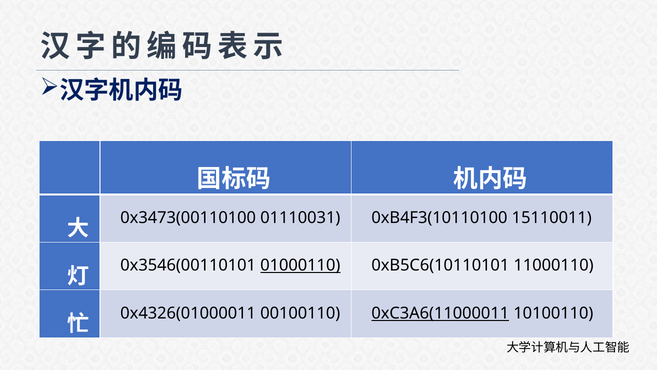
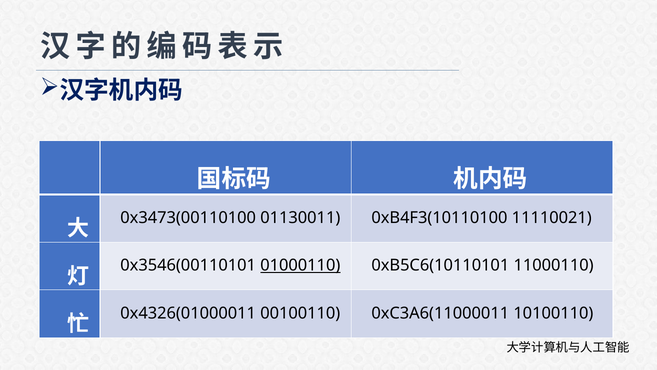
01110031: 01110031 -> 01130011 (300, 218)
15110011: 15110011 -> 11110021 (552, 218)
0xC3A6(11000011 underline: present -> none (440, 313)
